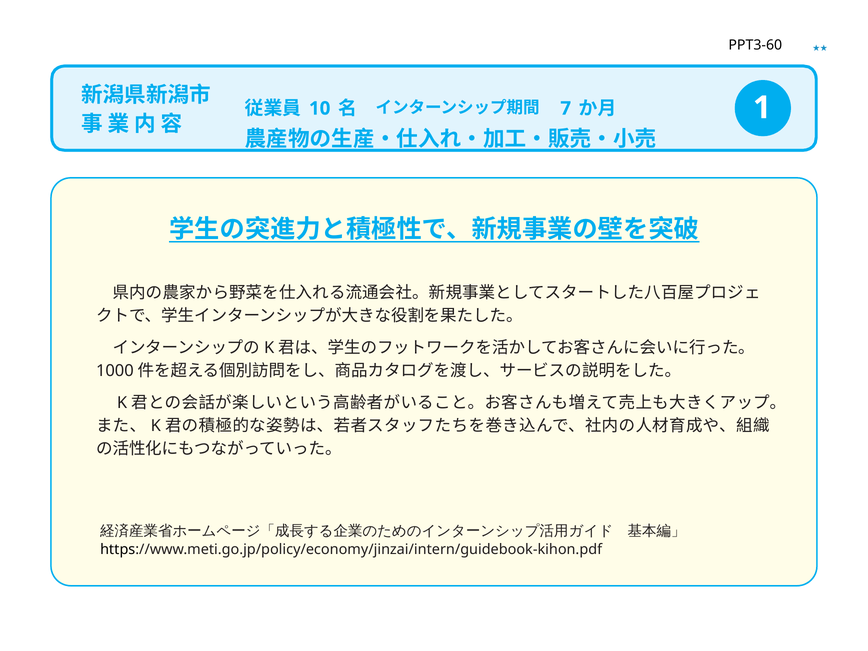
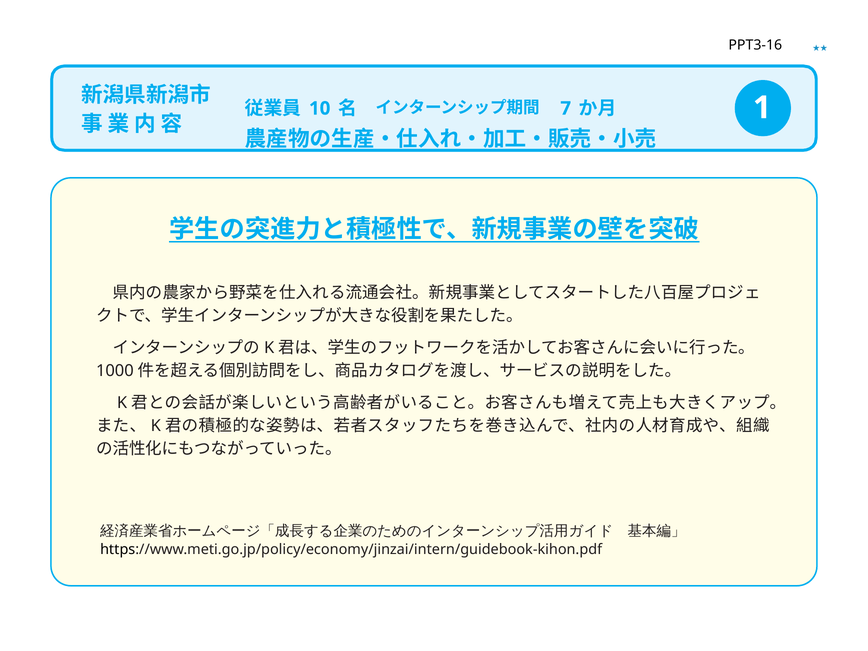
PPT3-60: PPT3-60 -> PPT3-16 (755, 45)
